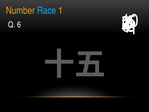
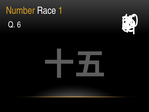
Race colour: light blue -> white (47, 11)
